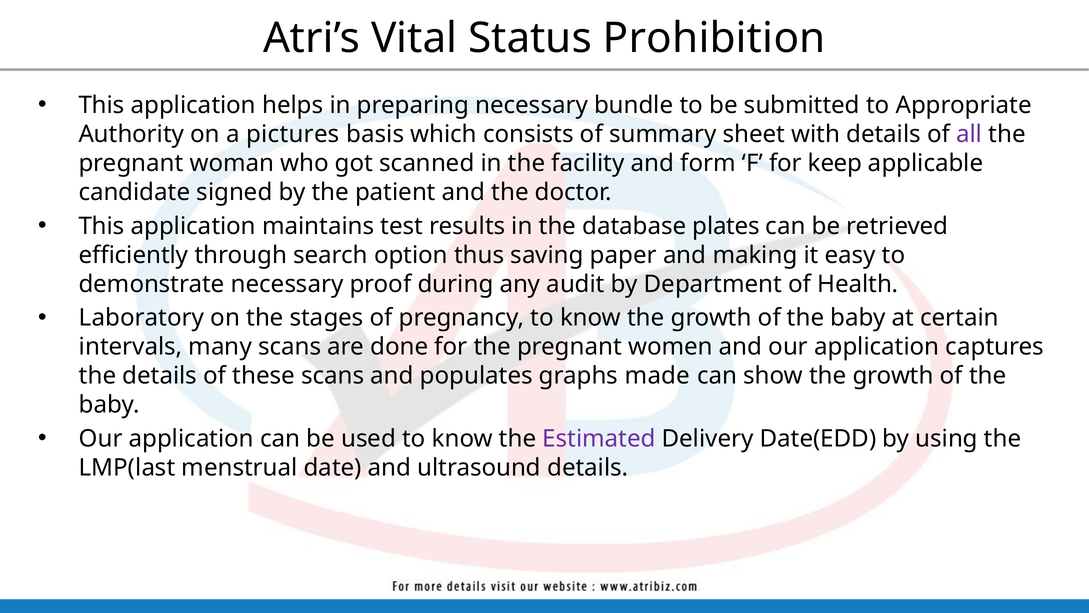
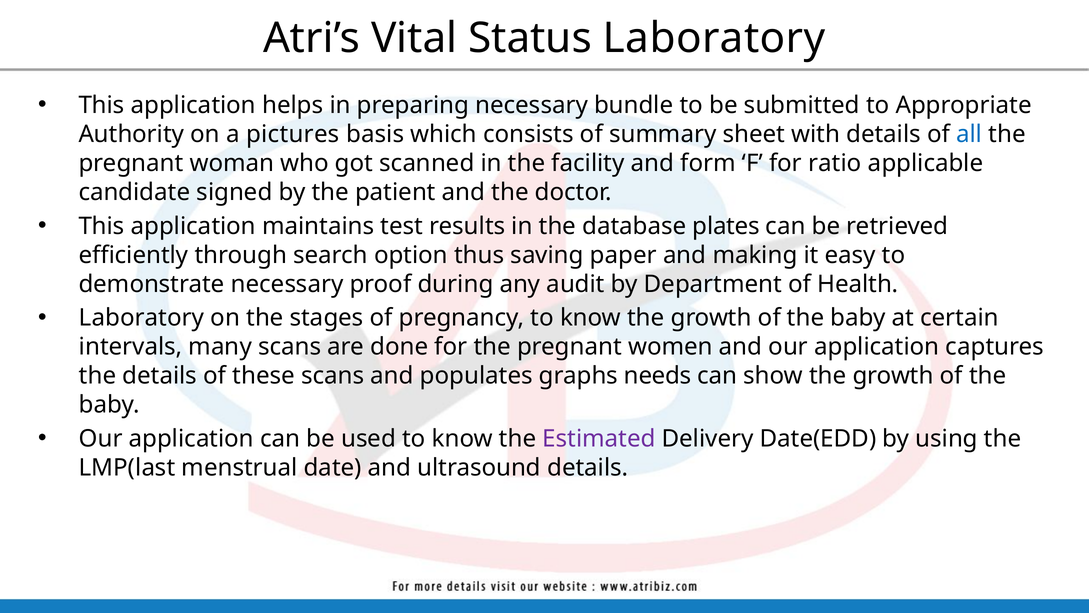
Status Prohibition: Prohibition -> Laboratory (714, 38)
all colour: purple -> blue (969, 134)
keep: keep -> ratio (835, 163)
made: made -> needs (658, 376)
